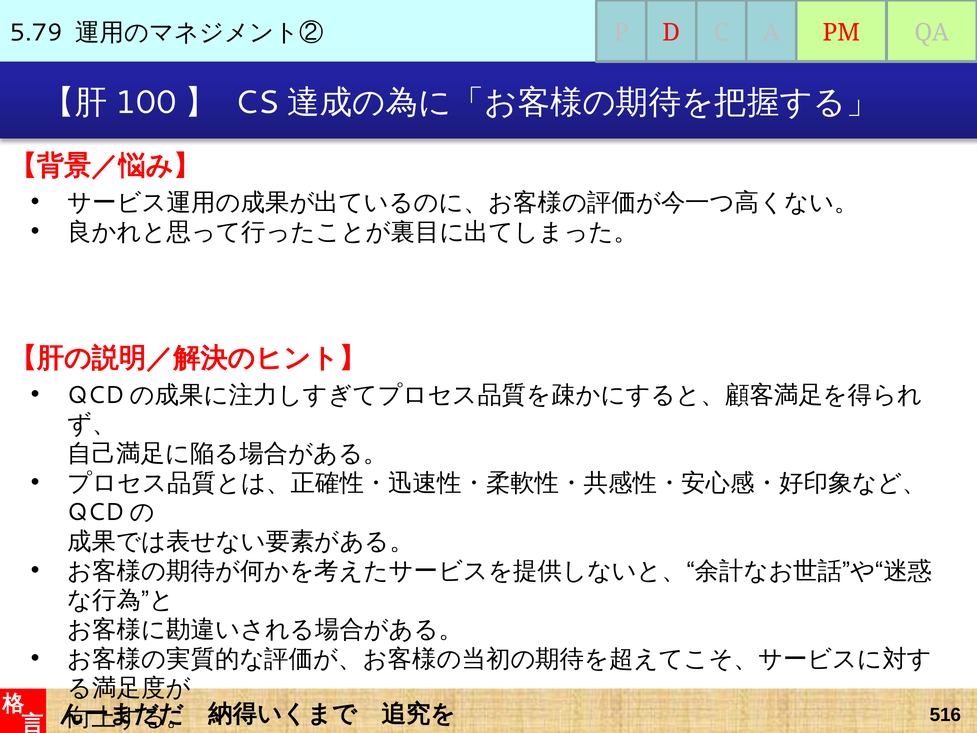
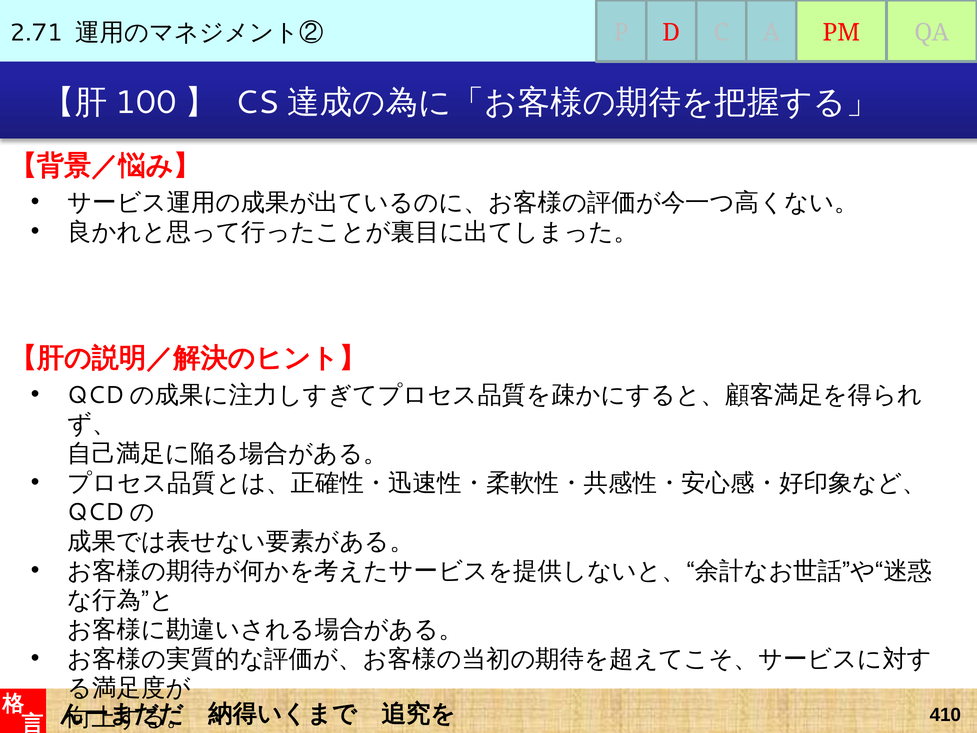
5.79: 5.79 -> 2.71 (36, 32)
516: 516 -> 410 (945, 715)
